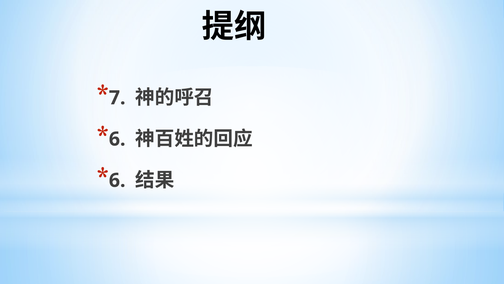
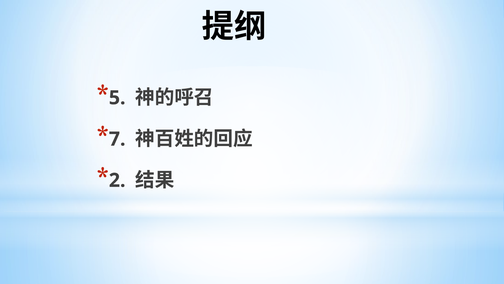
7: 7 -> 5 (117, 98)
6: 6 -> 7 (117, 139)
6: 6 -> 2 (117, 180)
